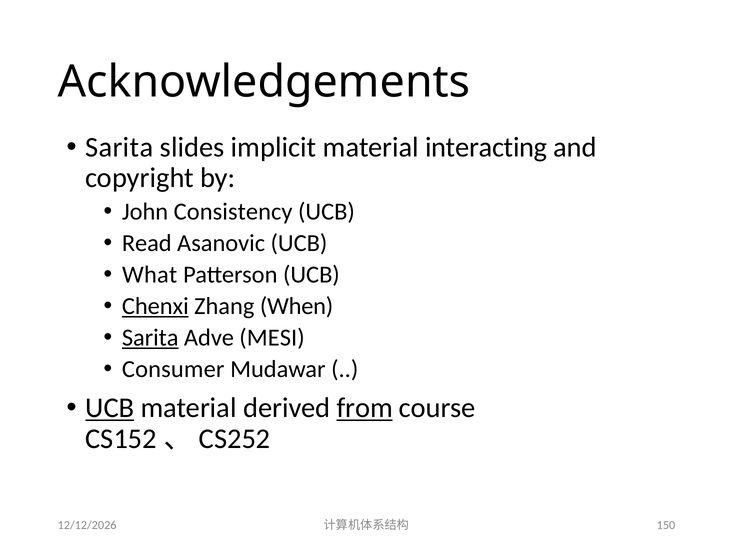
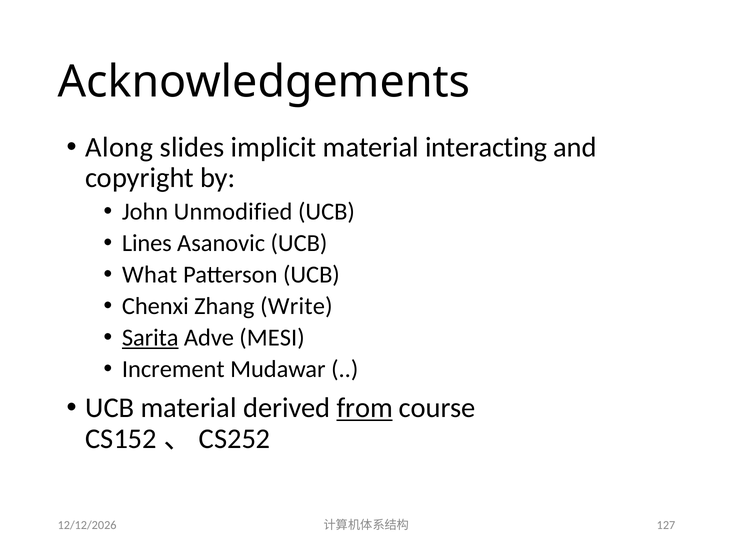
Sarita: Sarita -> Along (119, 147)
Consistency: Consistency -> Unmodified (233, 212)
Read: Read -> Lines (147, 243)
Chenxi underline: present -> none (155, 306)
When: When -> Write (296, 306)
Consumer: Consumer -> Increment (173, 369)
UCB underline: present -> none (110, 408)
150: 150 -> 127 (666, 525)
